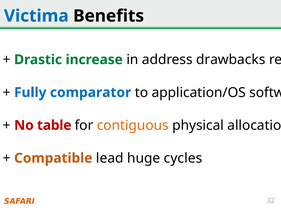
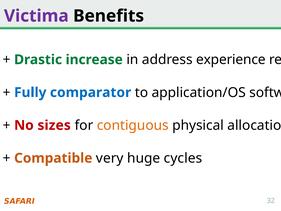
Victima colour: blue -> purple (36, 16)
drawbacks: drawbacks -> experience (231, 60)
table: table -> sizes (54, 125)
lead: lead -> very (110, 158)
